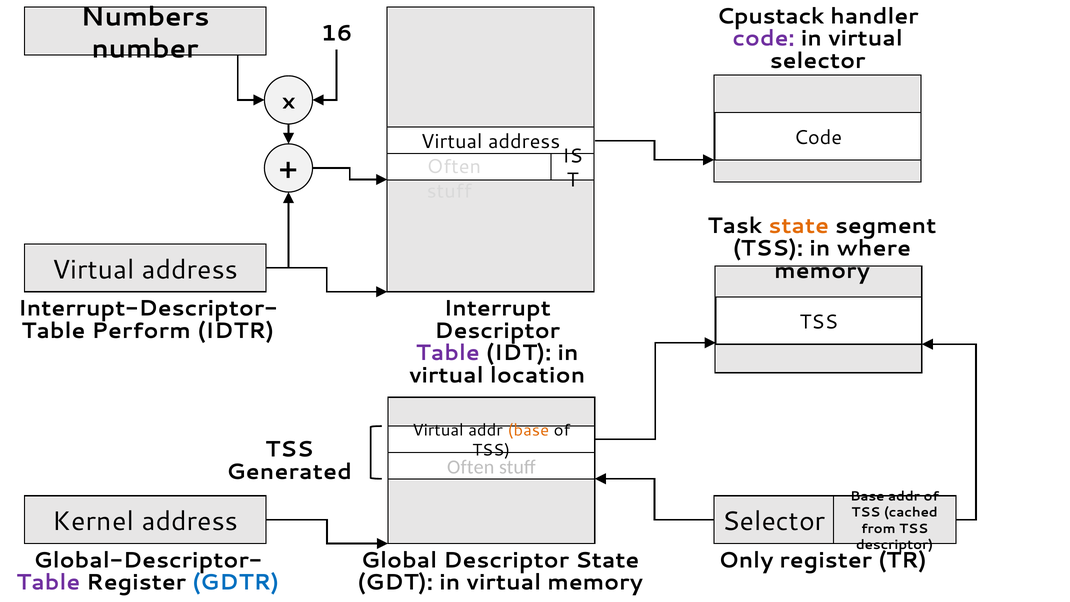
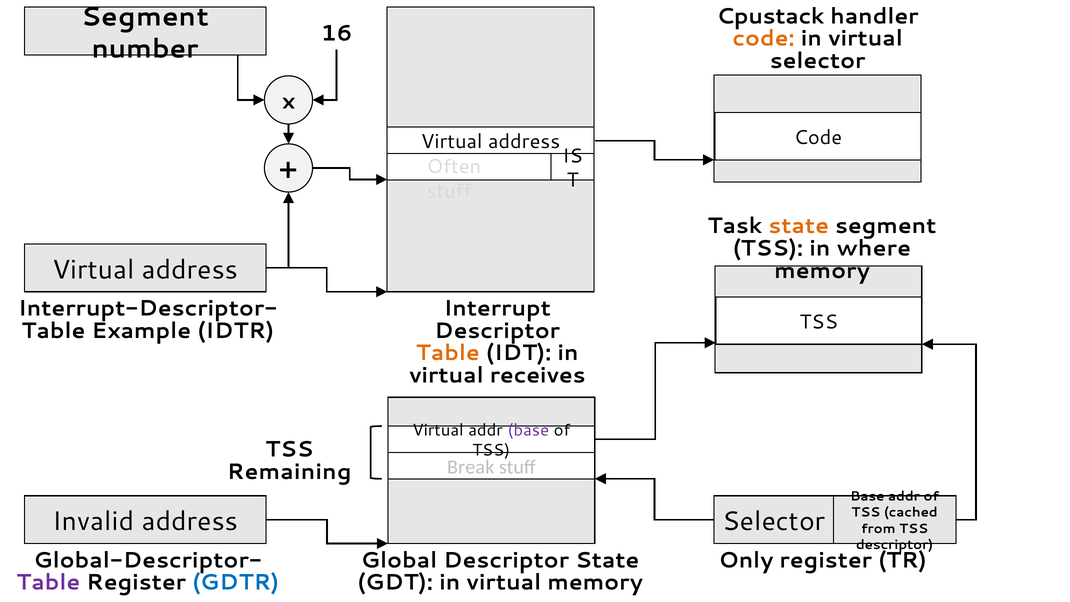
Numbers: Numbers -> Segment (145, 17)
code colour: purple -> orange (764, 38)
Perform: Perform -> Example (141, 331)
Table colour: purple -> orange (448, 353)
location: location -> receives (538, 375)
base colour: orange -> purple (528, 430)
Often: Often -> Break (471, 467)
Generated: Generated -> Remaining (289, 472)
Kernel: Kernel -> Invalid (93, 521)
